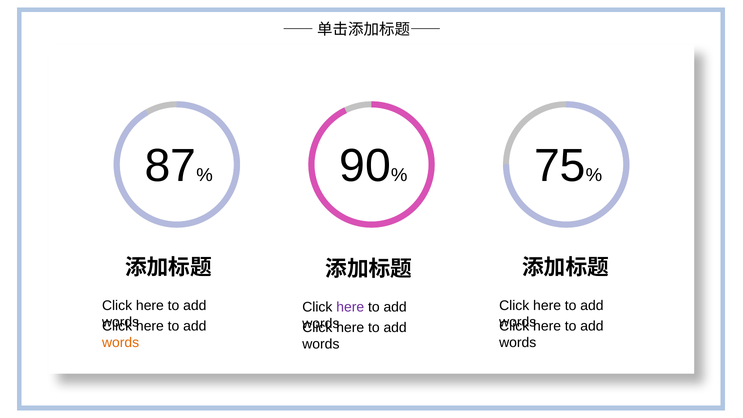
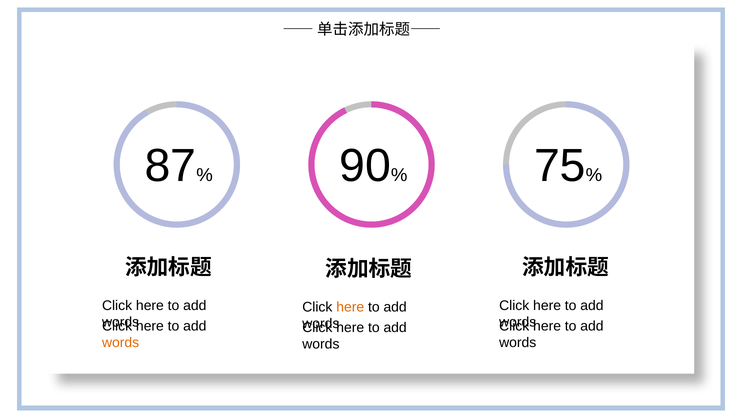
here colour: purple -> orange (350, 307)
